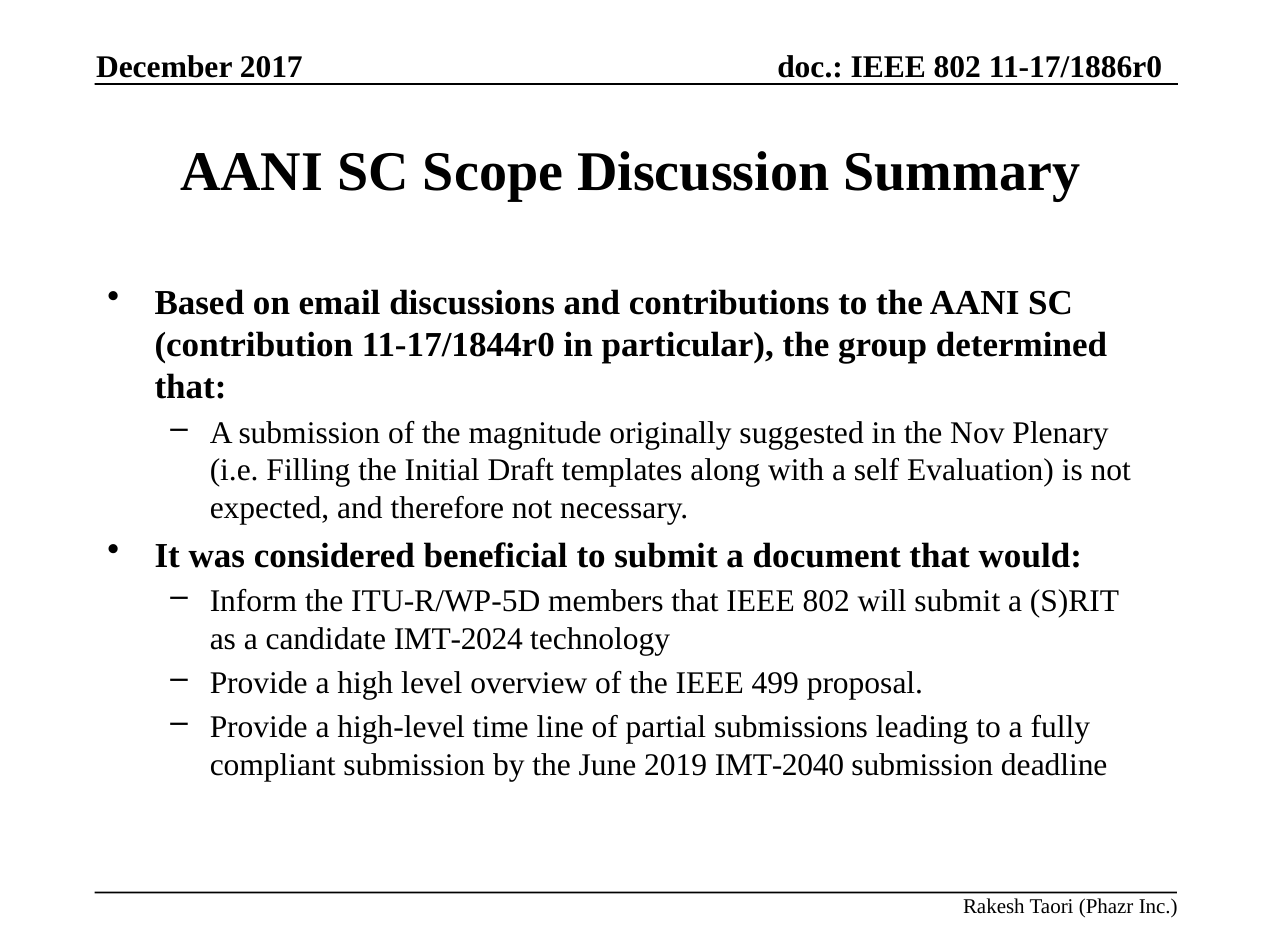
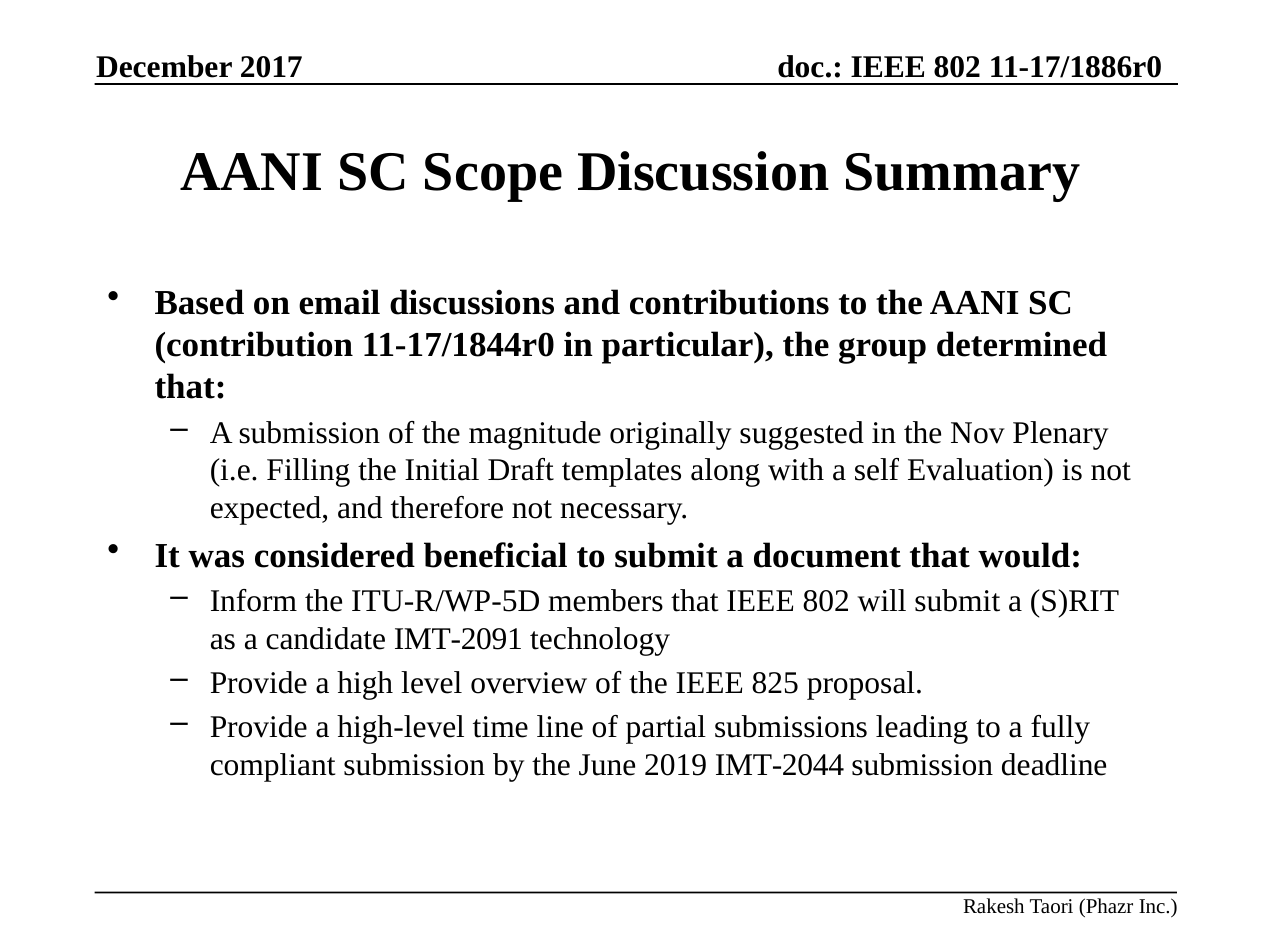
IMT-2024: IMT-2024 -> IMT-2091 (458, 640)
499: 499 -> 825 (775, 684)
IMT-2040: IMT-2040 -> IMT-2044 (780, 766)
